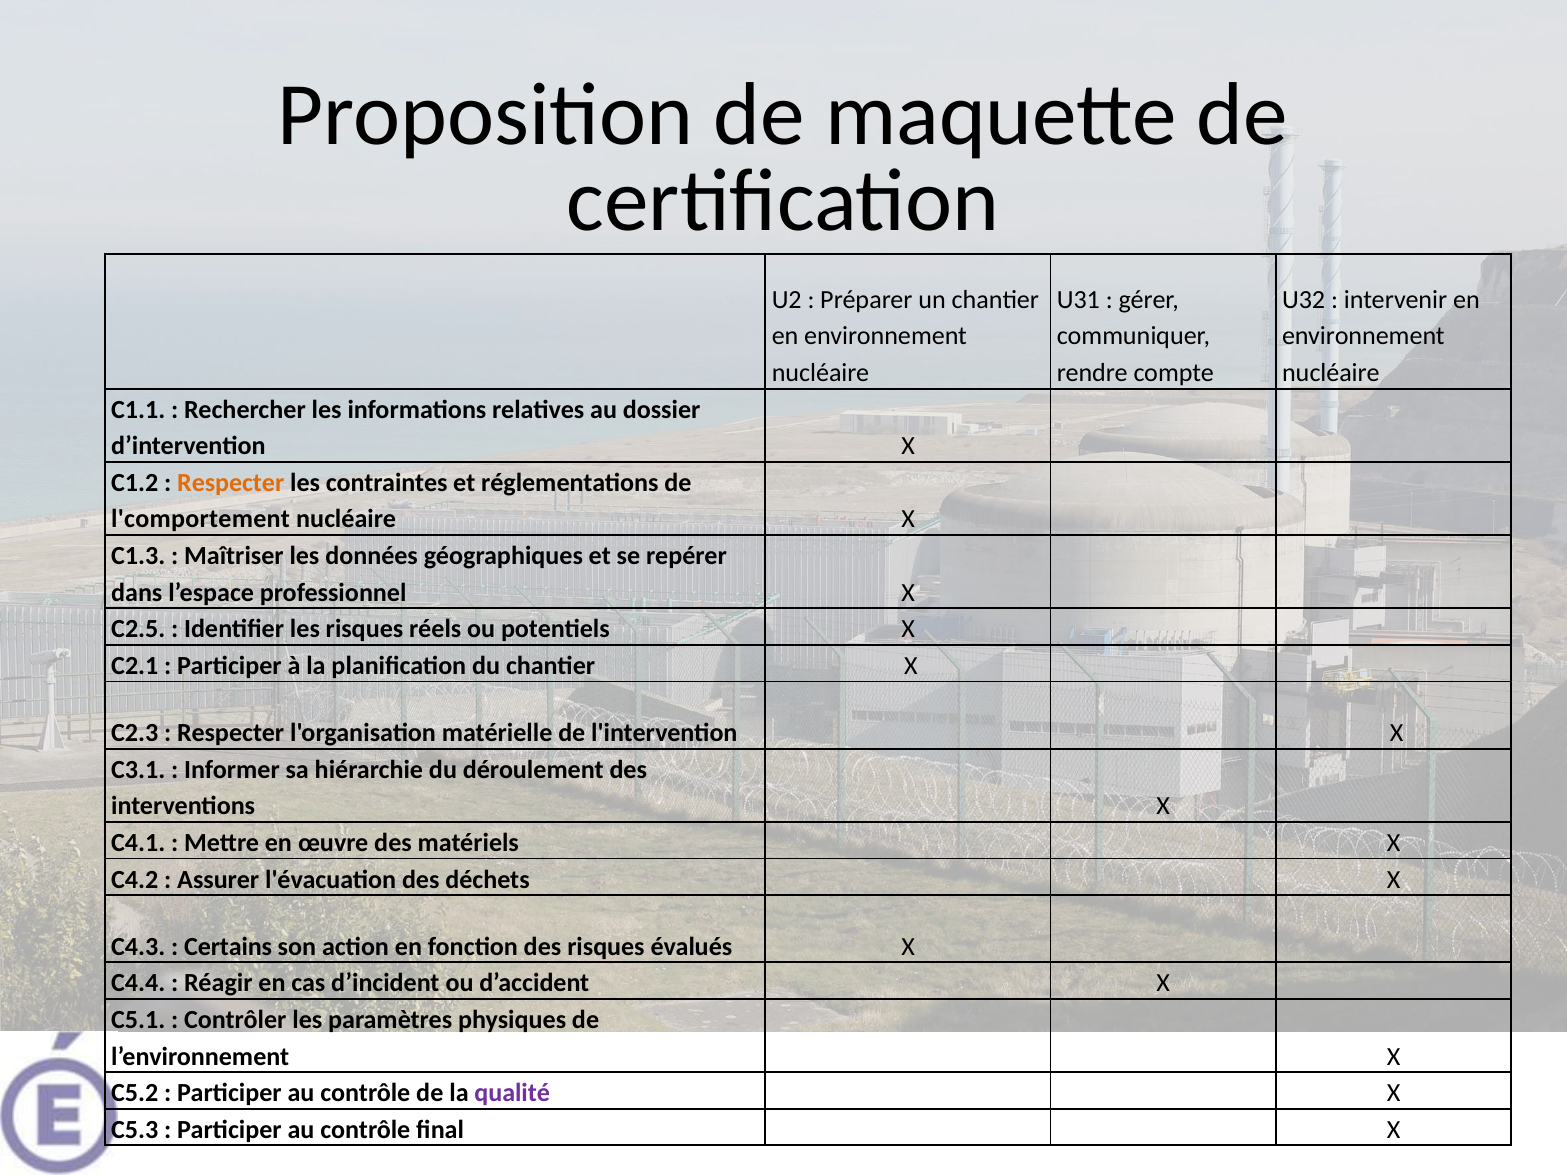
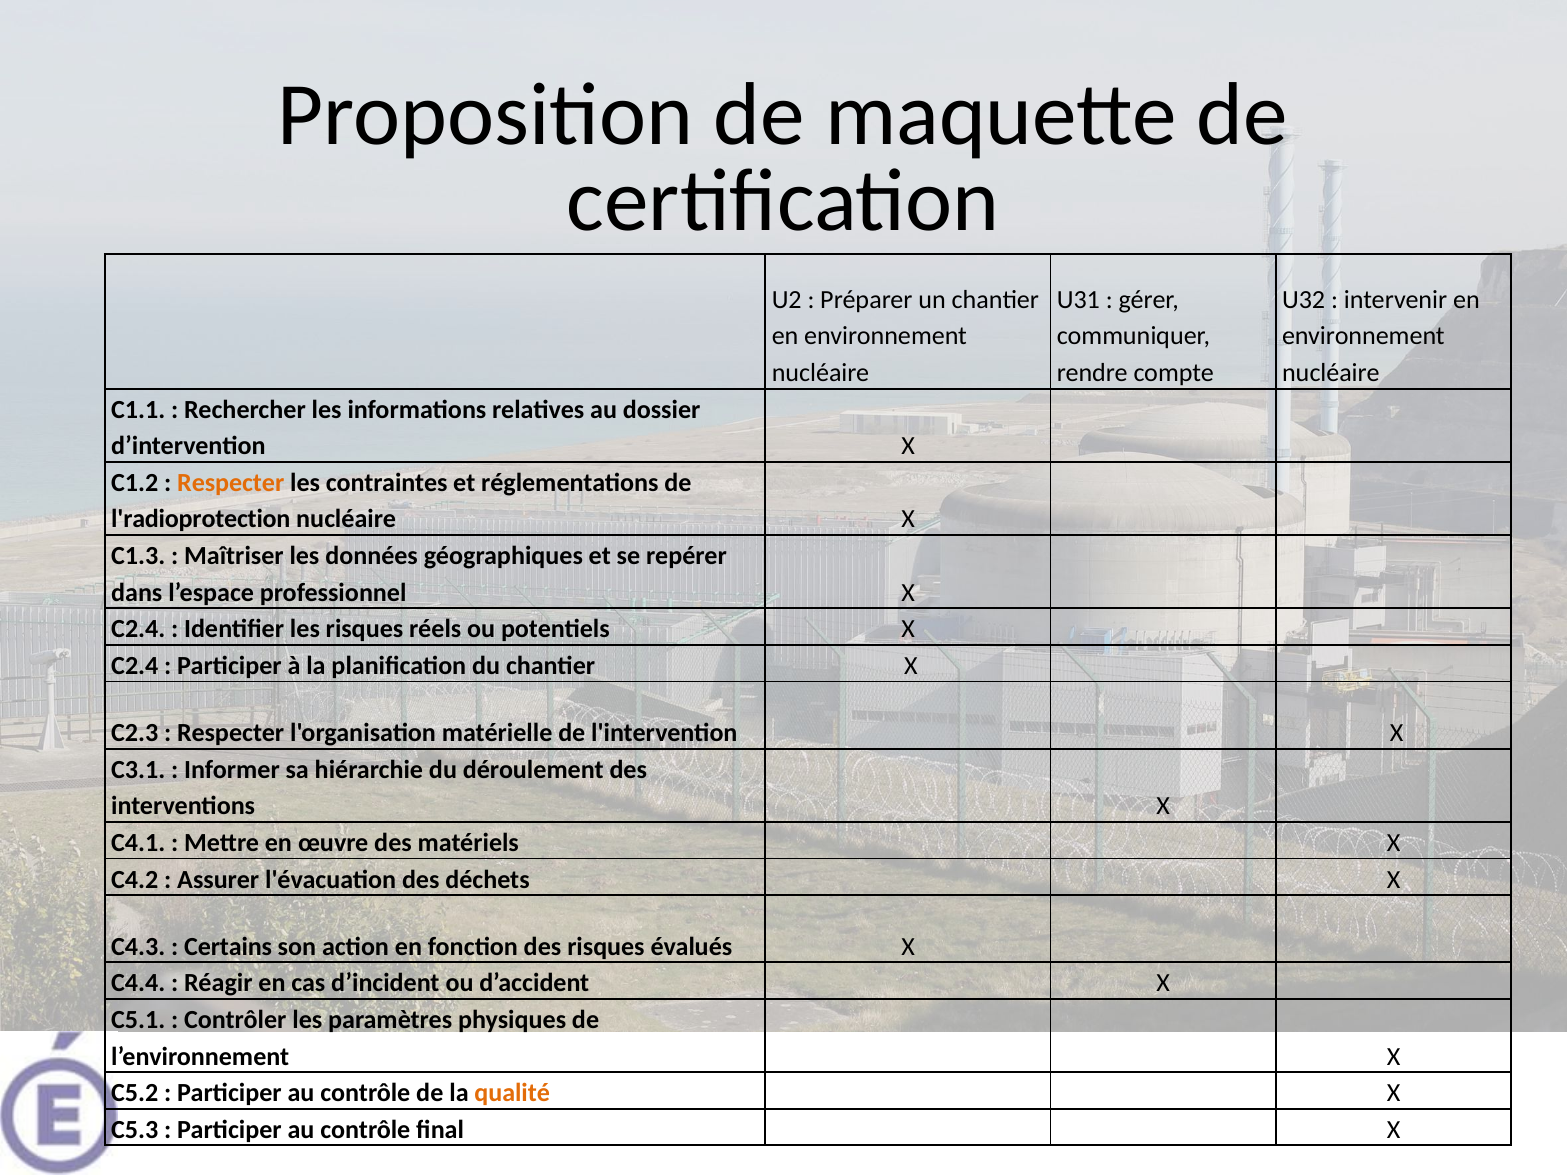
l'comportement: l'comportement -> l'radioprotection (201, 519)
C2.5: C2.5 -> C2.4 (138, 629)
C2.1: C2.1 -> C2.4 (135, 666)
qualité colour: purple -> orange (512, 1093)
